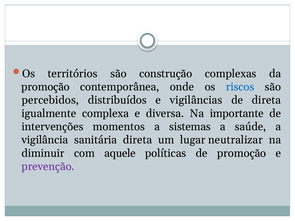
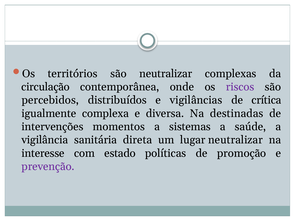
são construção: construção -> neutralizar (166, 74)
promoção: promoção -> circulação (46, 87)
riscos colour: blue -> purple (240, 87)
de direta: direta -> crítica (266, 100)
importante: importante -> destinadas (237, 113)
diminuir: diminuir -> interesse (43, 153)
aquele: aquele -> estado (120, 153)
